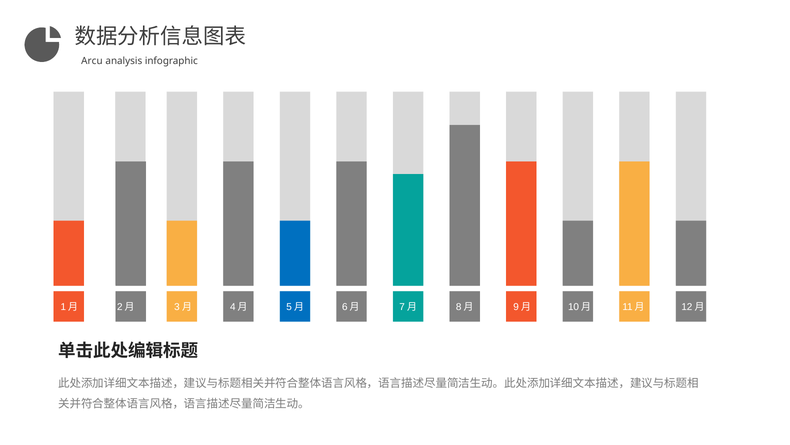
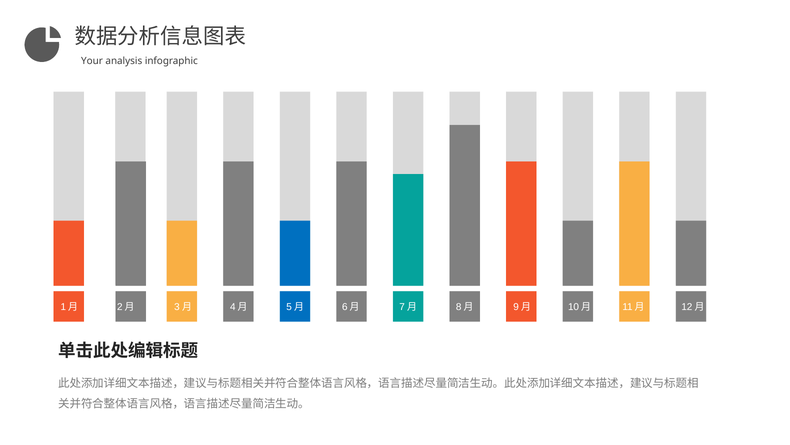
Arcu: Arcu -> Your (92, 61)
